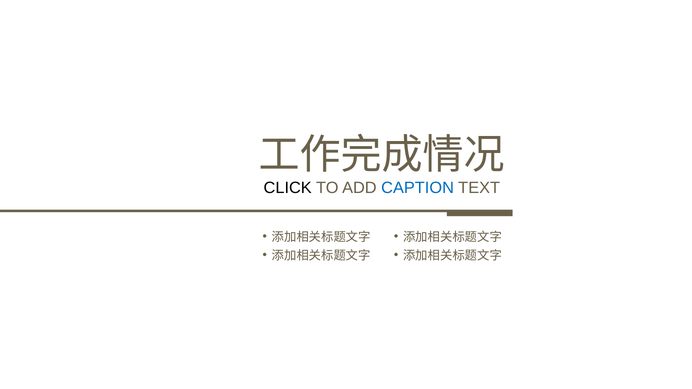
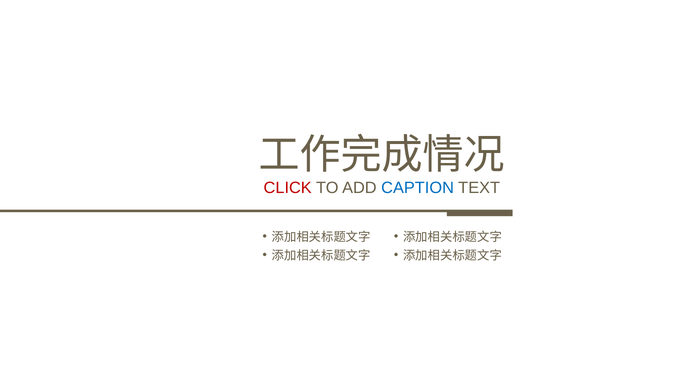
CLICK colour: black -> red (288, 188)
